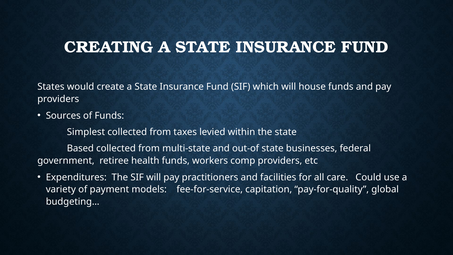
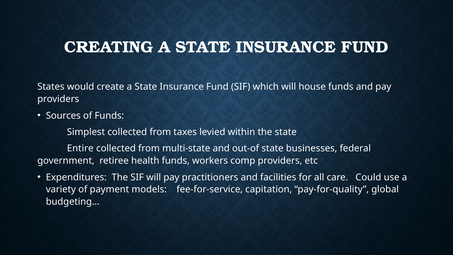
Based: Based -> Entire (80, 148)
